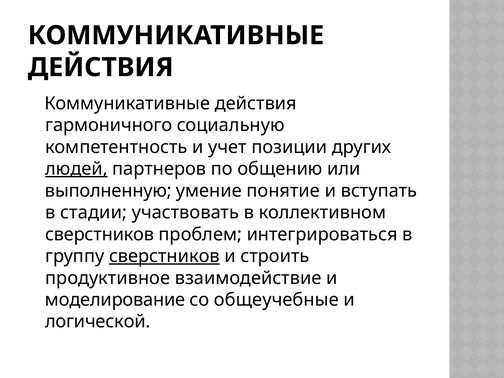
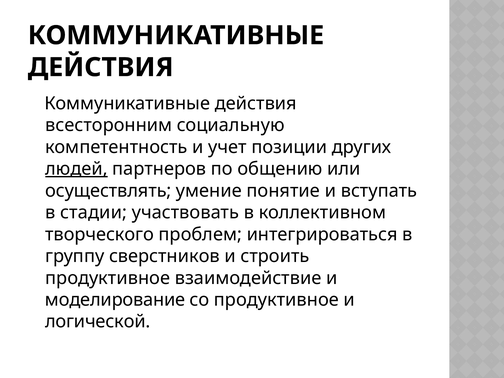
гармоничного: гармоничного -> всесторонним (109, 125)
выполненную: выполненную -> осуществлять (108, 191)
сверстников: сверстников -> творческого (100, 234)
сверстников underline: present -> none (164, 256)
со общеучебные: общеучебные -> продуктивное (276, 300)
